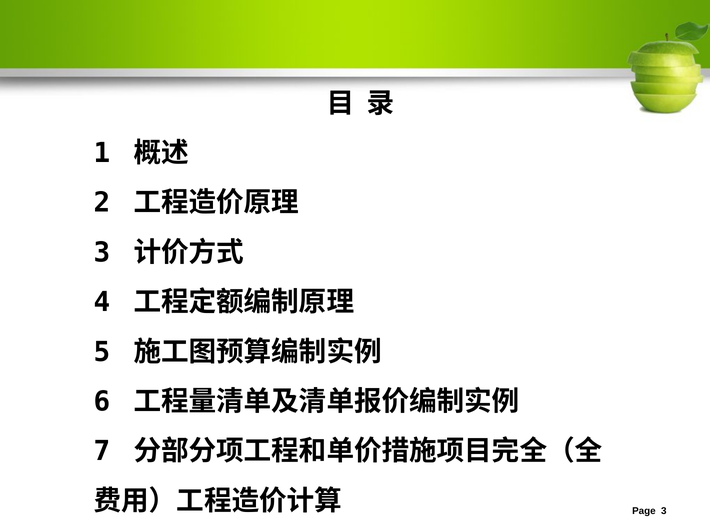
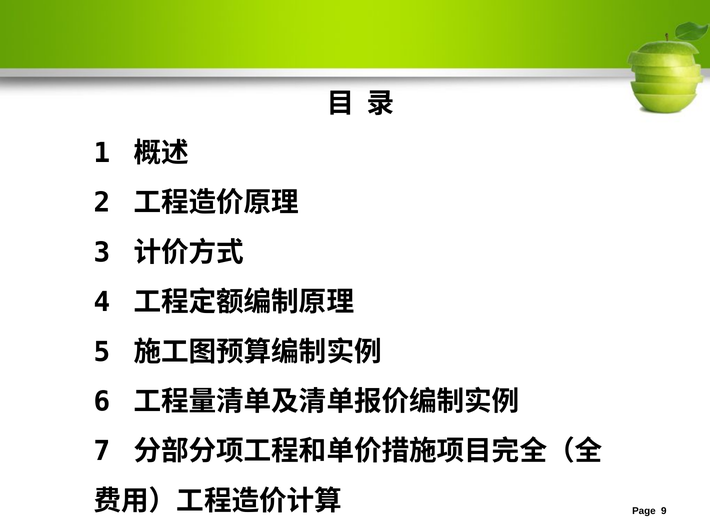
3: 3 -> 9 (664, 511)
